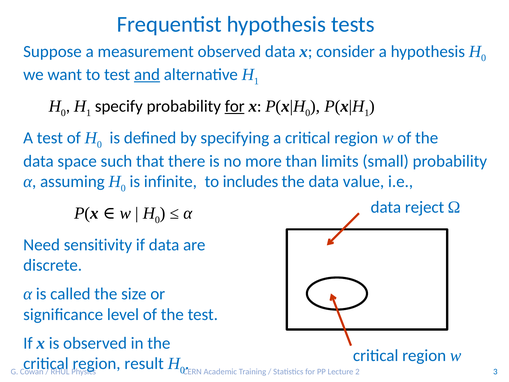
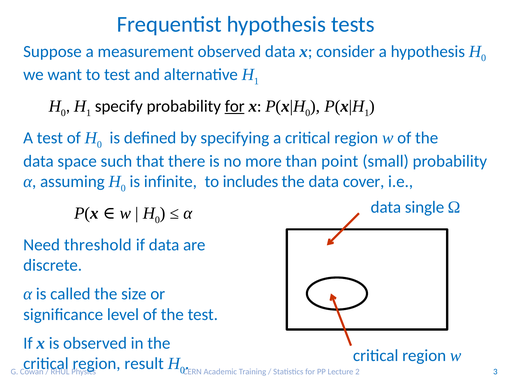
and underline: present -> none (147, 75)
limits: limits -> point (340, 161)
value: value -> cover (364, 181)
reject: reject -> single (425, 207)
sensitivity: sensitivity -> threshold (98, 245)
